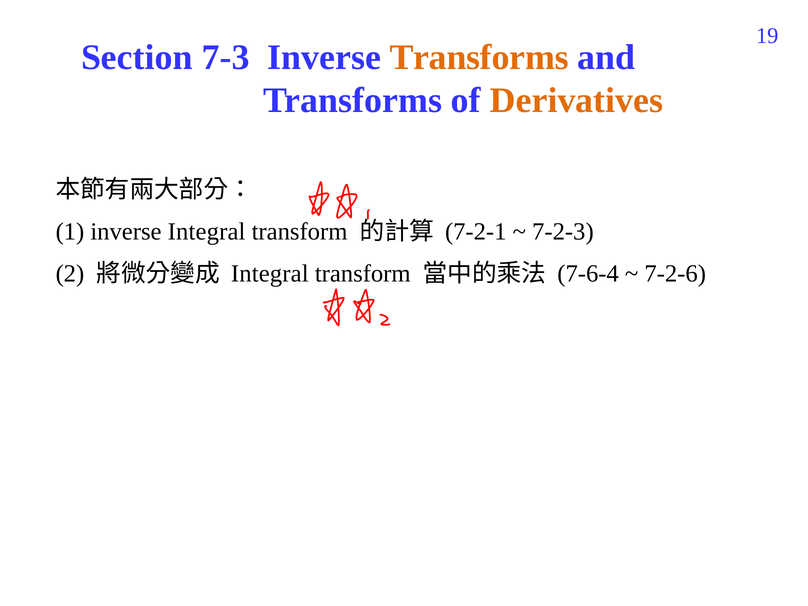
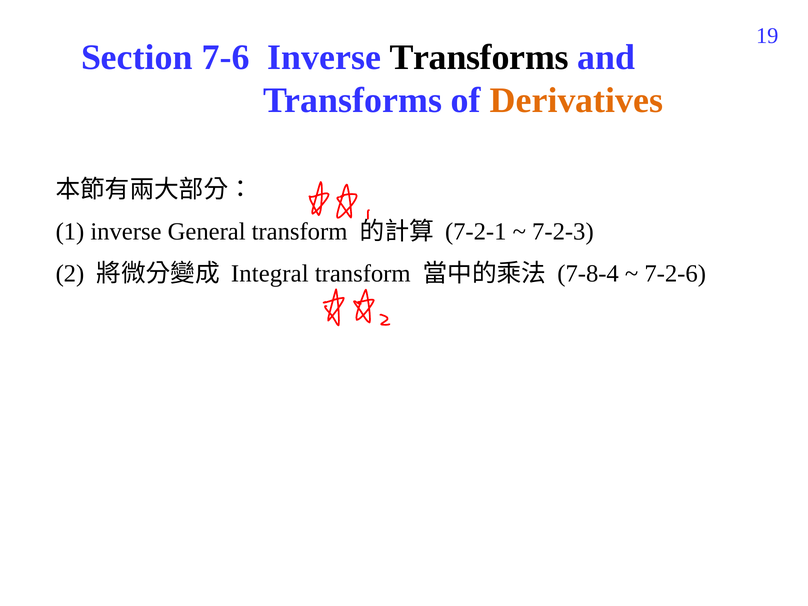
7-3: 7-3 -> 7-6 (226, 57)
Transforms colour: orange -> black (479, 57)
inverse Integral: Integral -> General (207, 232)
7-6-4: 7-6-4 -> 7-8-4 (588, 274)
